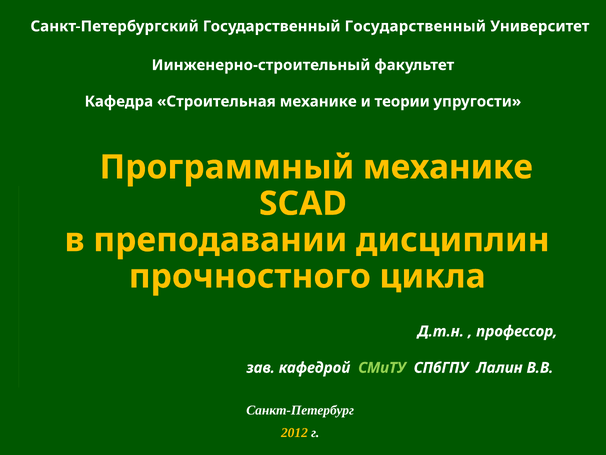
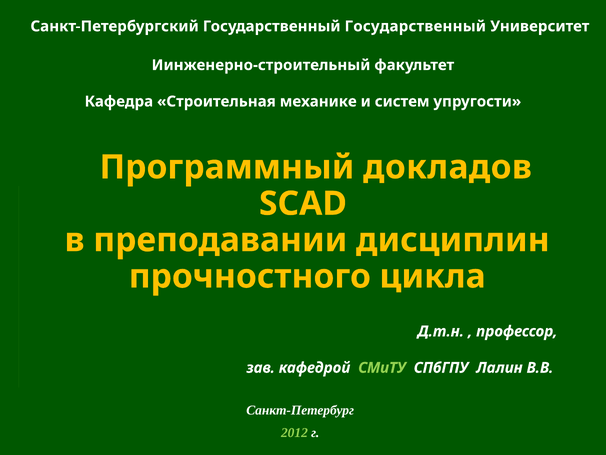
теории: теории -> систем (402, 101)
Программный механике: механике -> докладов (448, 167)
2012 colour: yellow -> light green (294, 433)
